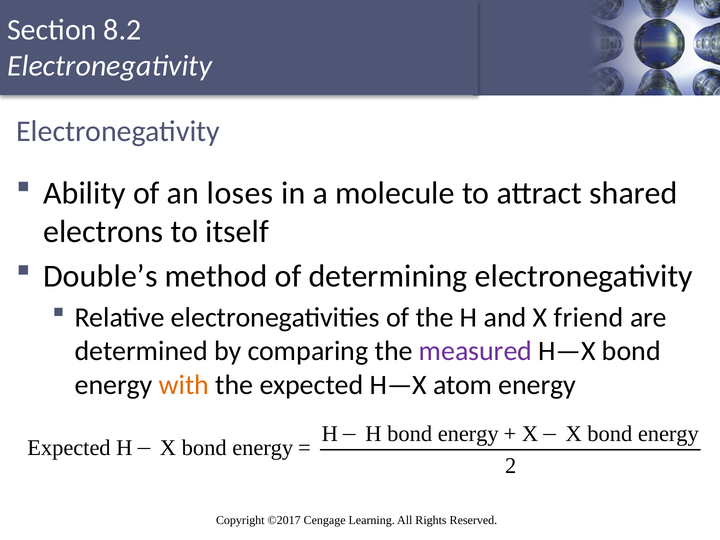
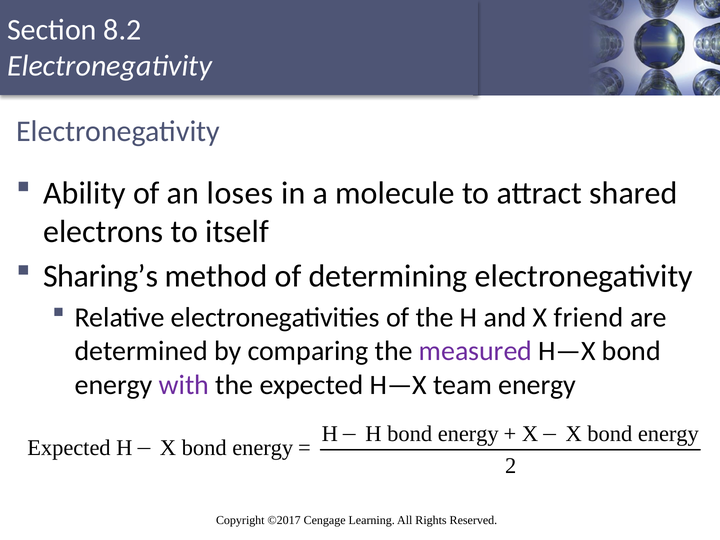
Double’s: Double’s -> Sharing’s (101, 276)
with colour: orange -> purple (184, 385)
atom: atom -> team (463, 385)
